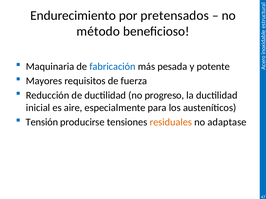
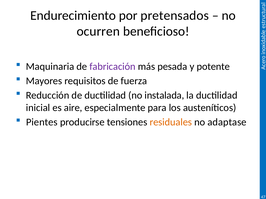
método: método -> ocurren (98, 31)
fabricación colour: blue -> purple (112, 67)
progreso: progreso -> instalada (164, 96)
Tensión: Tensión -> Pientes (42, 122)
